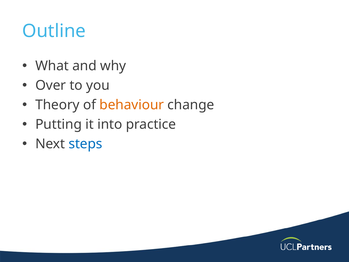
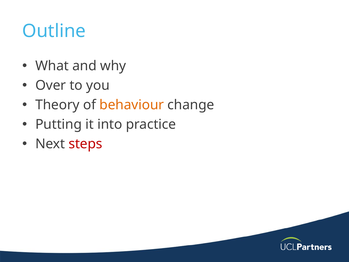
steps colour: blue -> red (85, 144)
